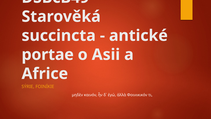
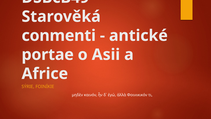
succincta: succincta -> conmenti (59, 36)
